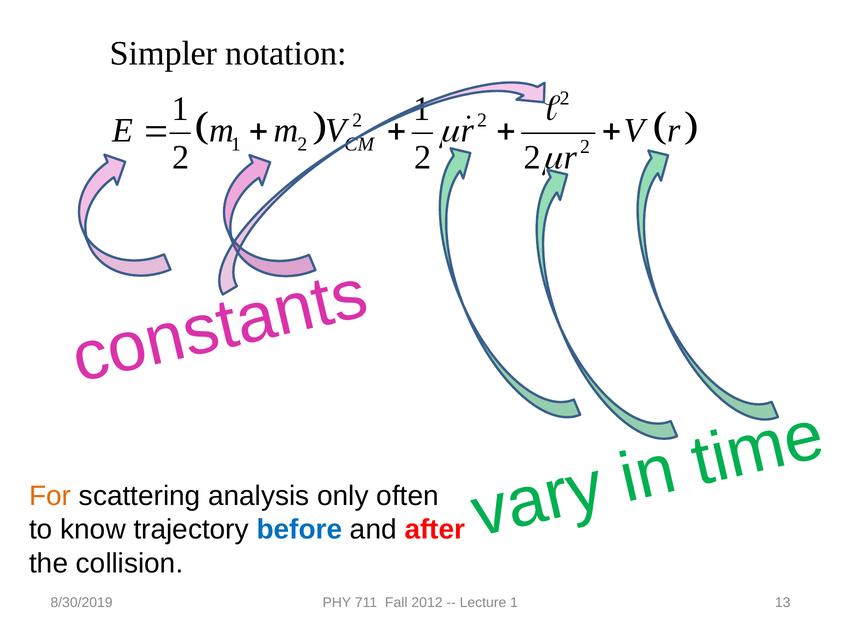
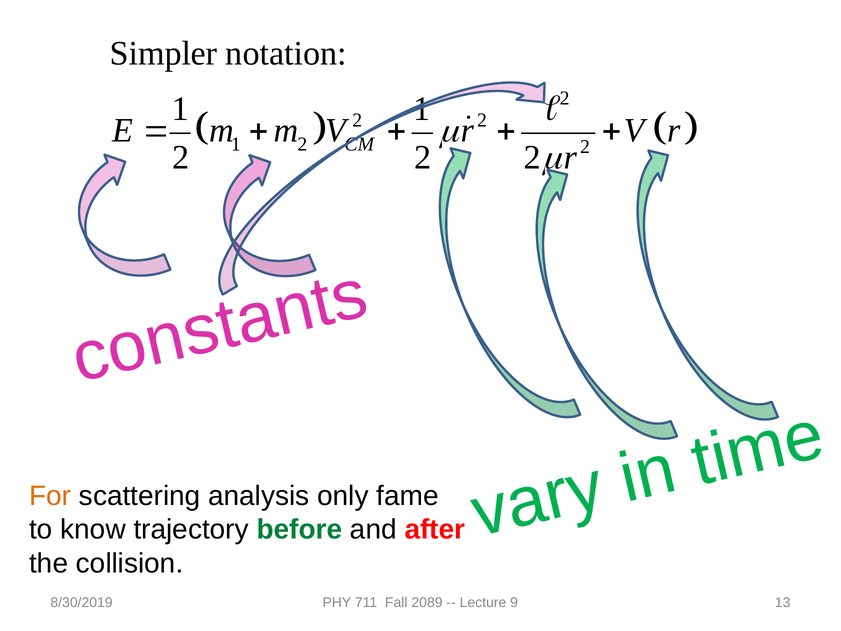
often: often -> fame (408, 496)
before colour: blue -> green (299, 529)
2012: 2012 -> 2089 (427, 602)
Lecture 1: 1 -> 9 (514, 602)
